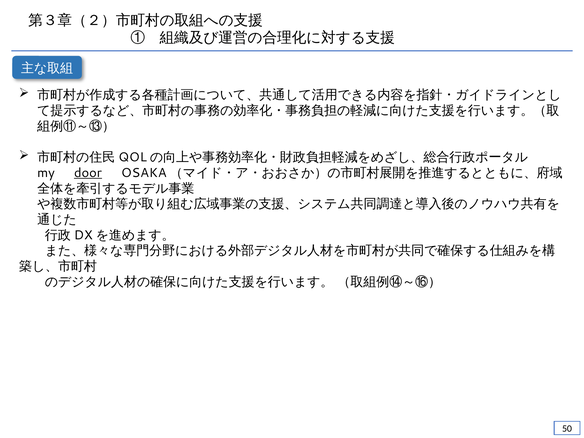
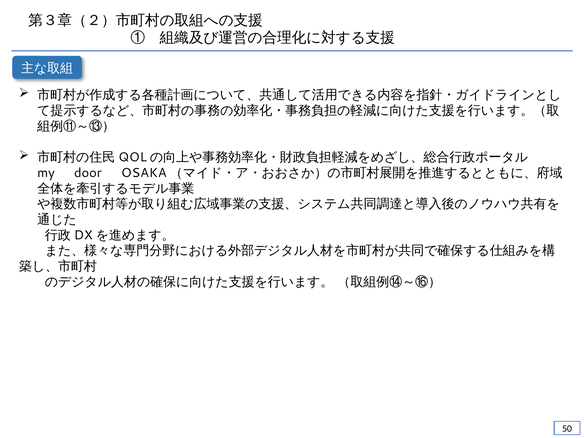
door underline: present -> none (88, 173)
